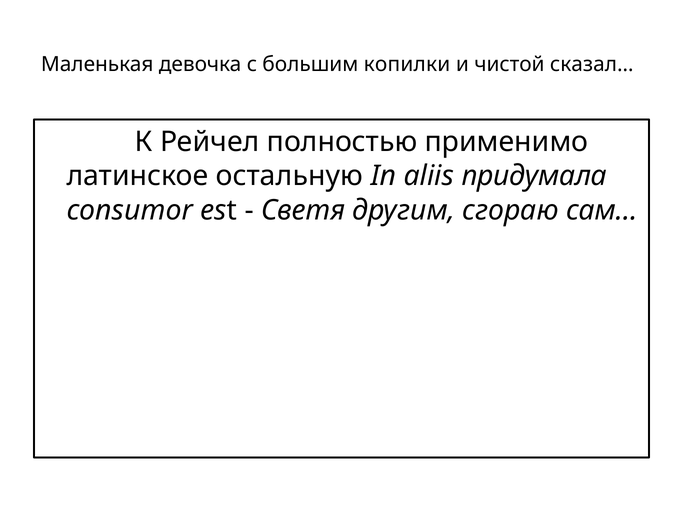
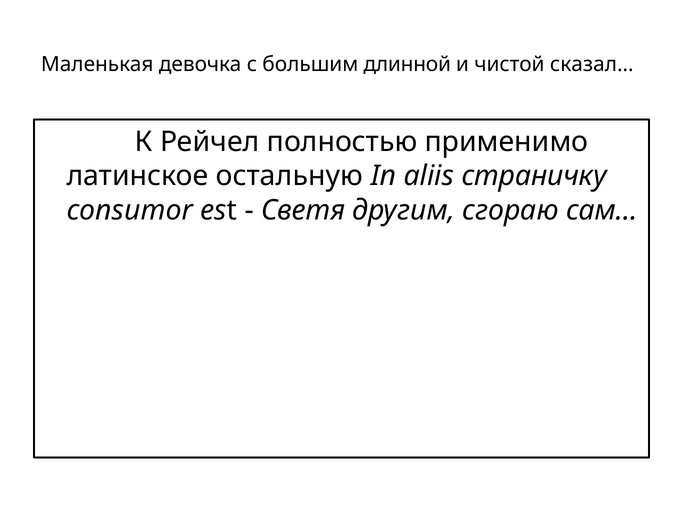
копилки: копилки -> длинной (407, 65)
придумала: придумала -> страничку (534, 176)
